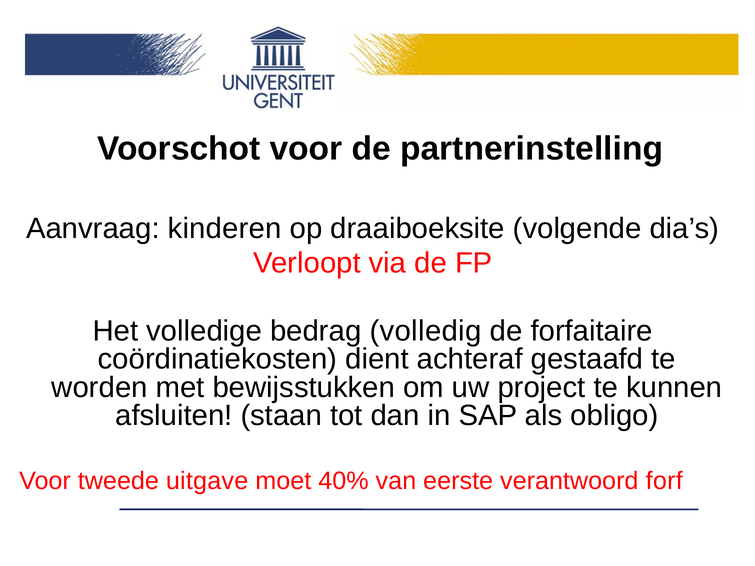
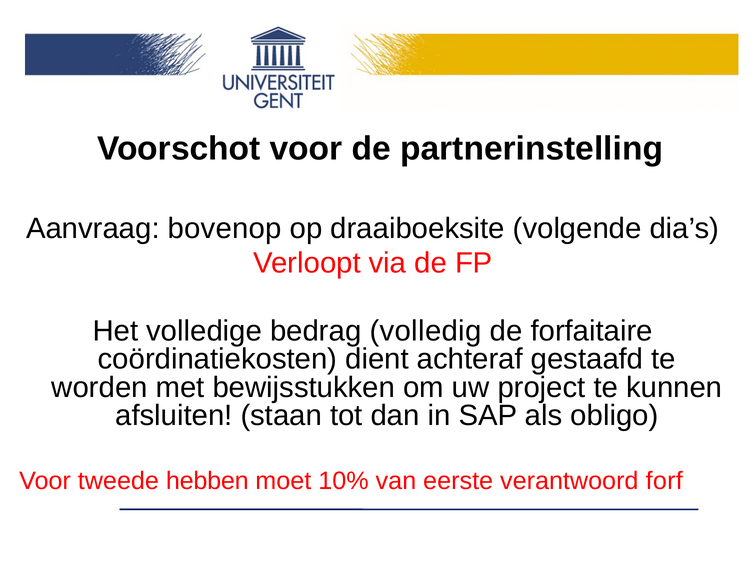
kinderen: kinderen -> bovenop (225, 229)
uitgave: uitgave -> hebben (207, 481)
40%: 40% -> 10% (344, 481)
